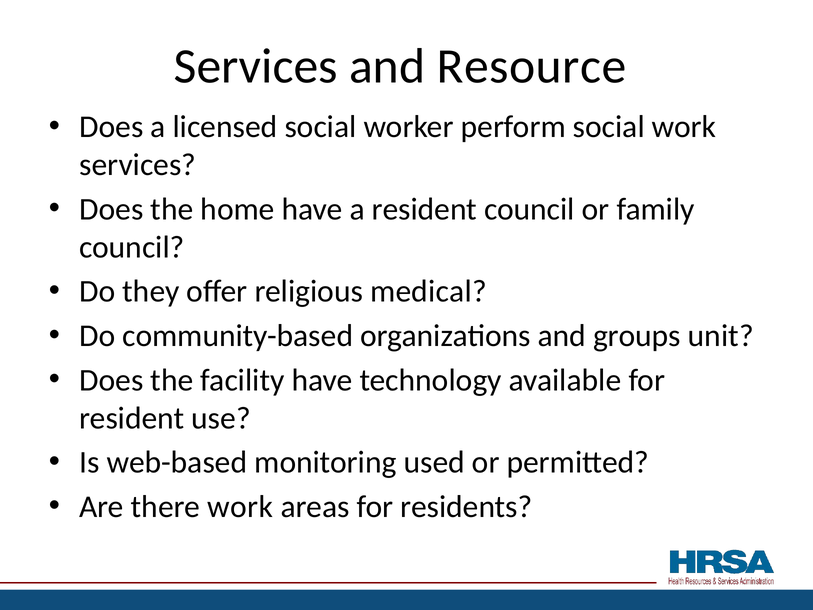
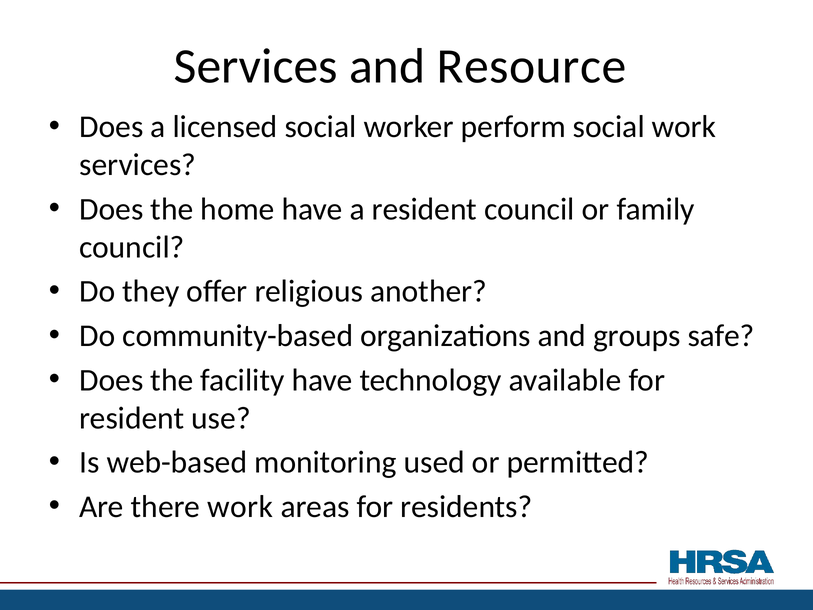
medical: medical -> another (429, 291)
unit: unit -> safe (721, 336)
